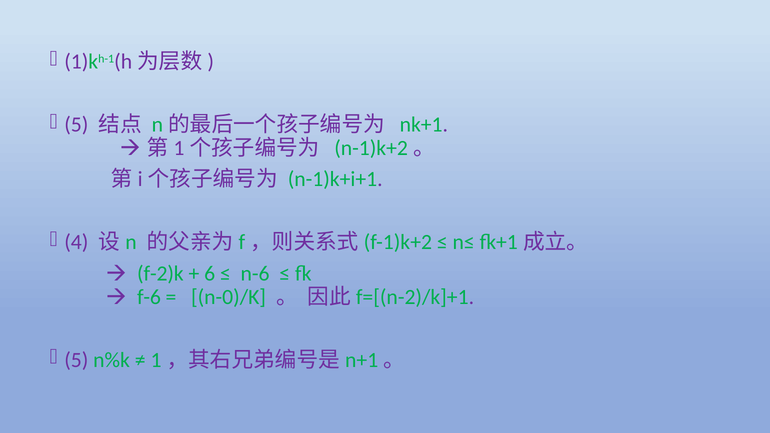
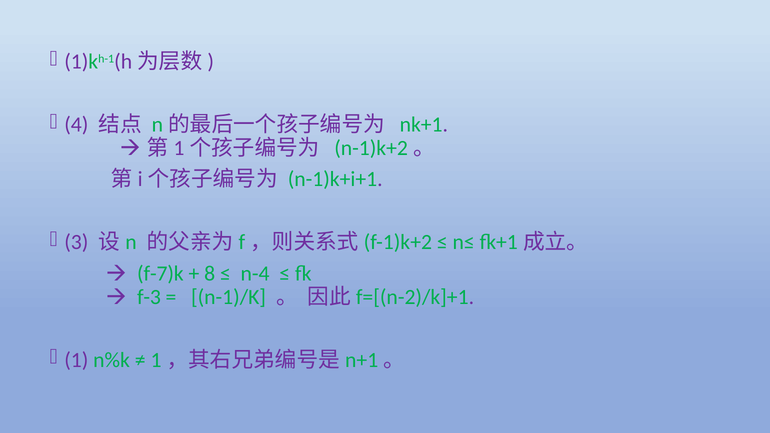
5: 5 -> 4 (76, 125)
4: 4 -> 3 (76, 242)
f-2)k: f-2)k -> f-7)k (160, 274)
6: 6 -> 8 (210, 274)
n-6: n-6 -> n-4 (255, 274)
f-6: f-6 -> f-3 (149, 297)
n-0)/K: n-0)/K -> n-1)/K (229, 297)
5: 5 -> 1 (76, 360)
